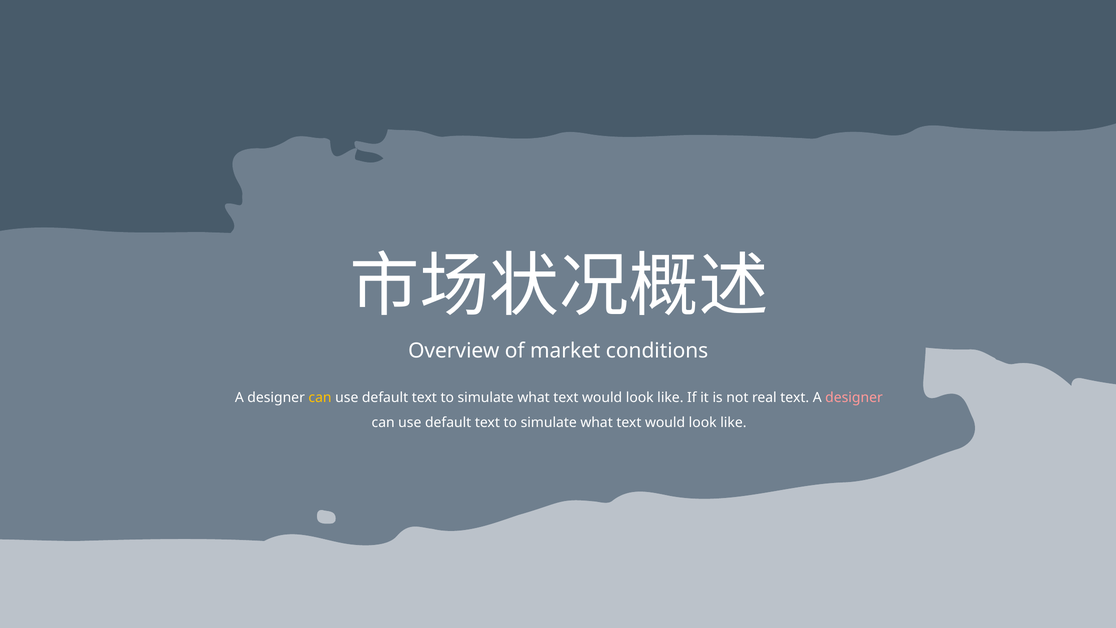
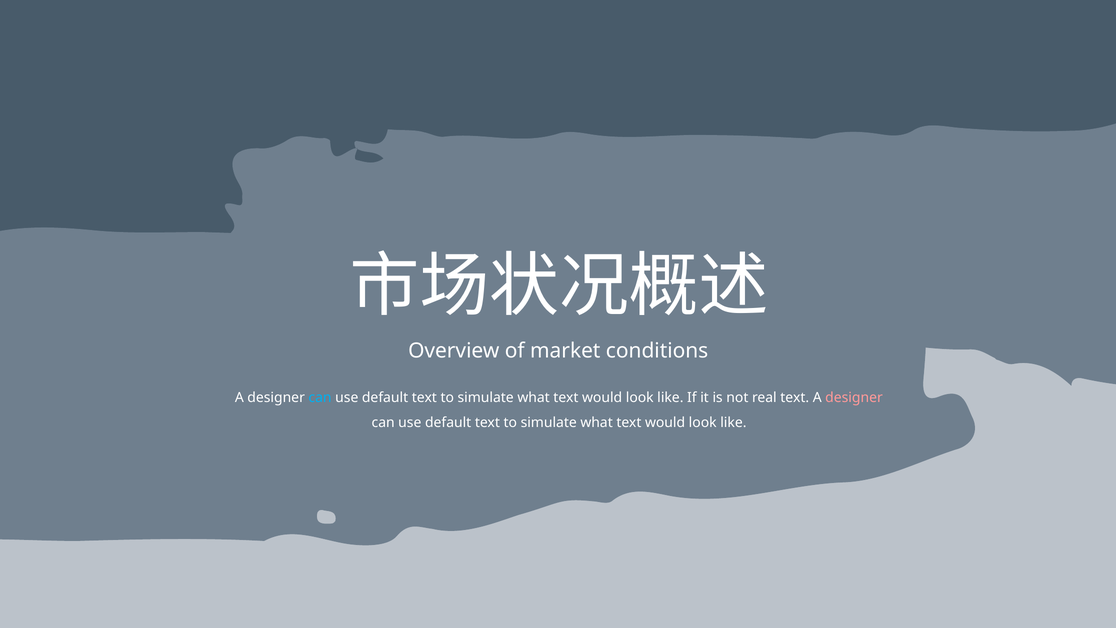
can colour: yellow -> light blue (320, 398)
